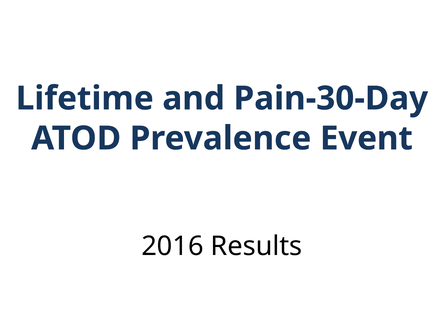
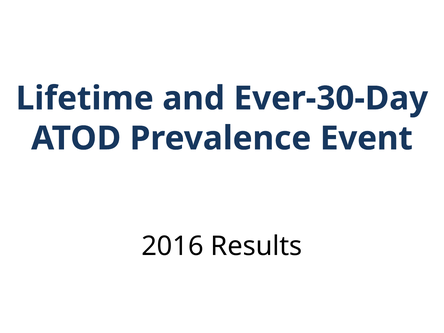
Pain-30-Day: Pain-30-Day -> Ever-30-Day (331, 98)
